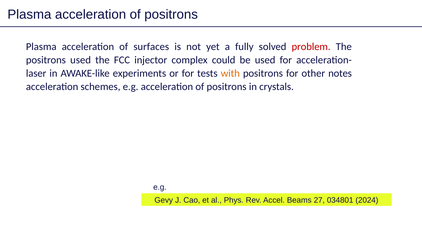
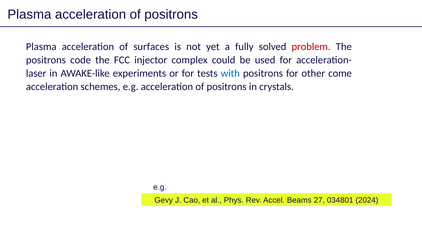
positrons used: used -> code (81, 60)
with colour: orange -> blue (230, 74)
notes: notes -> come (340, 74)
